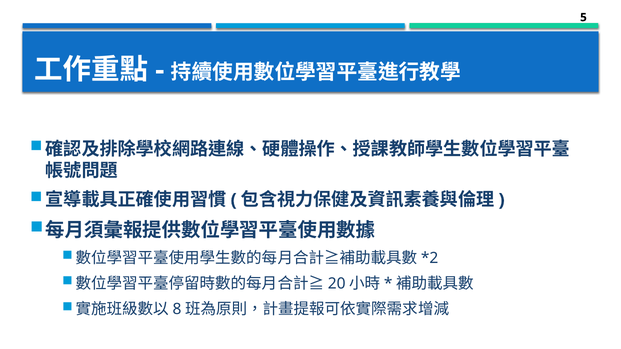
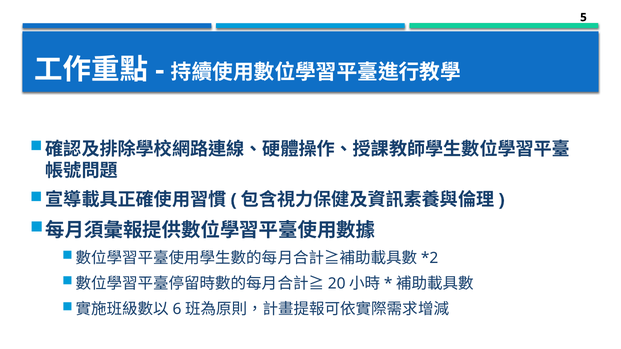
8: 8 -> 6 (177, 309)
